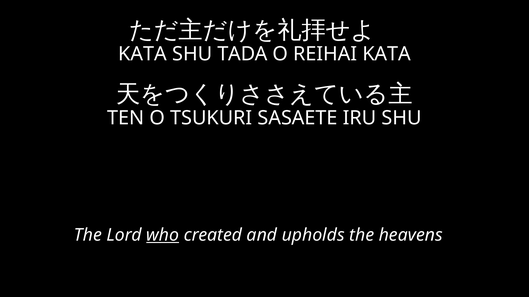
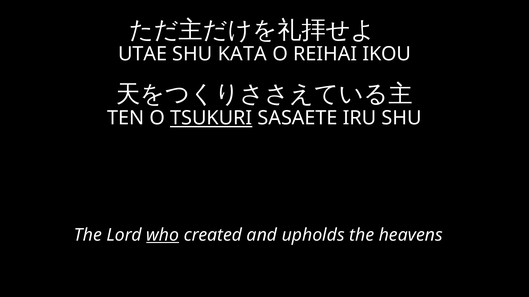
KATA: KATA -> UTAE (143, 54)
TADA: TADA -> KATA (242, 54)
REIHAI KATA: KATA -> IKOU (387, 54)
TSUKURI underline: none -> present (211, 118)
